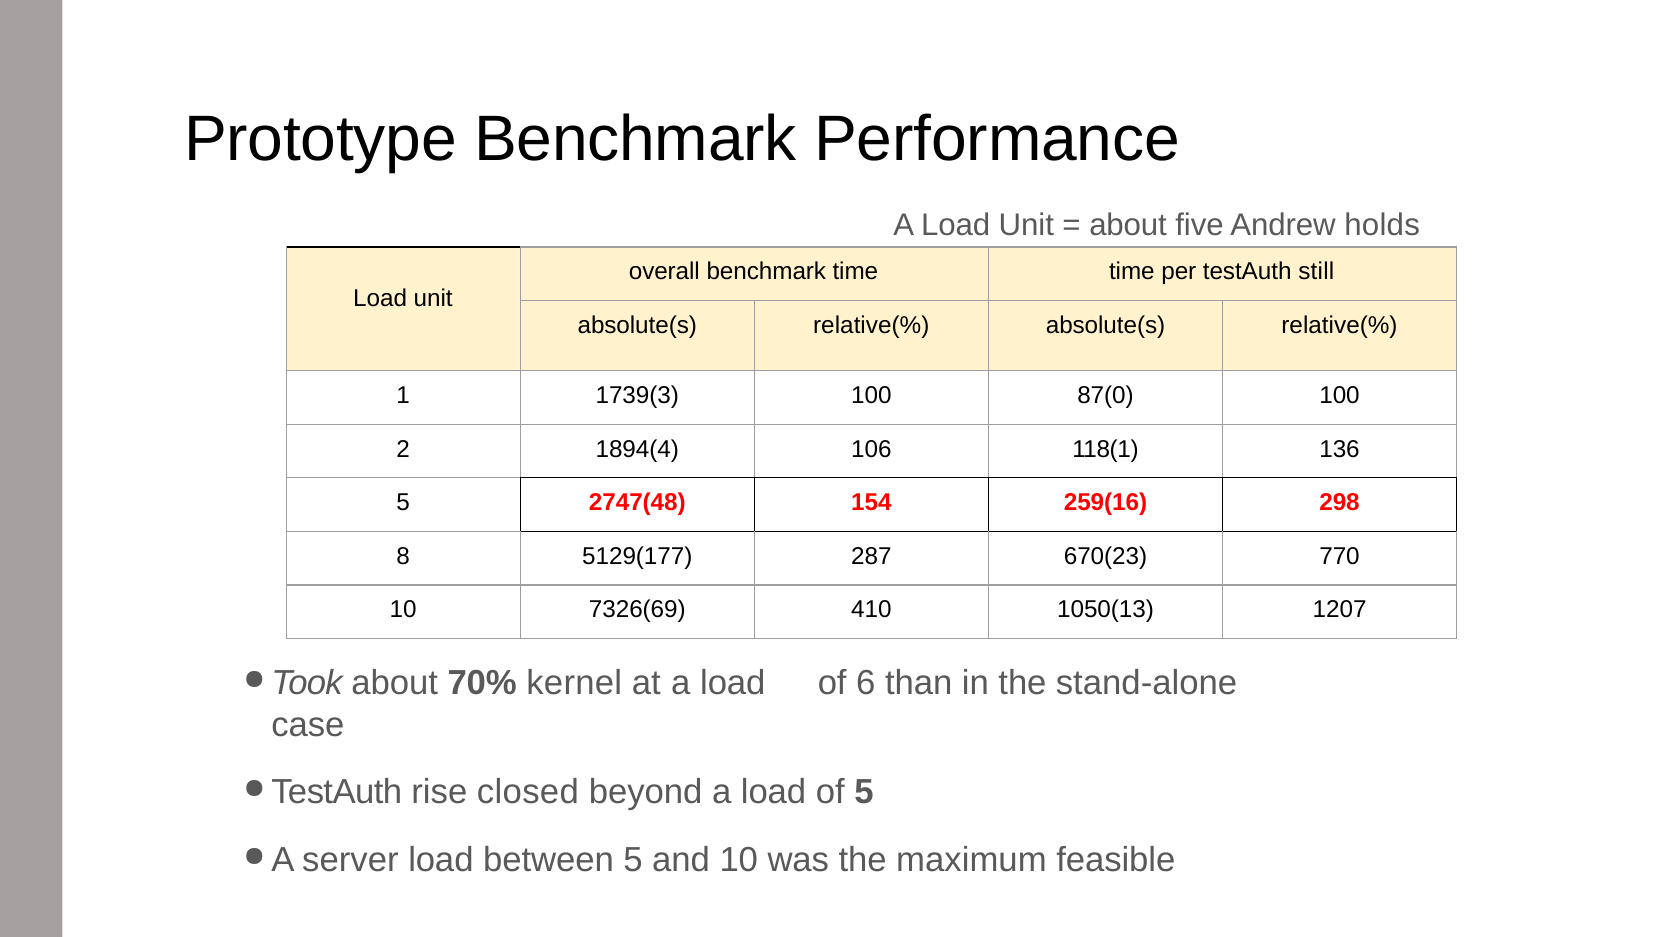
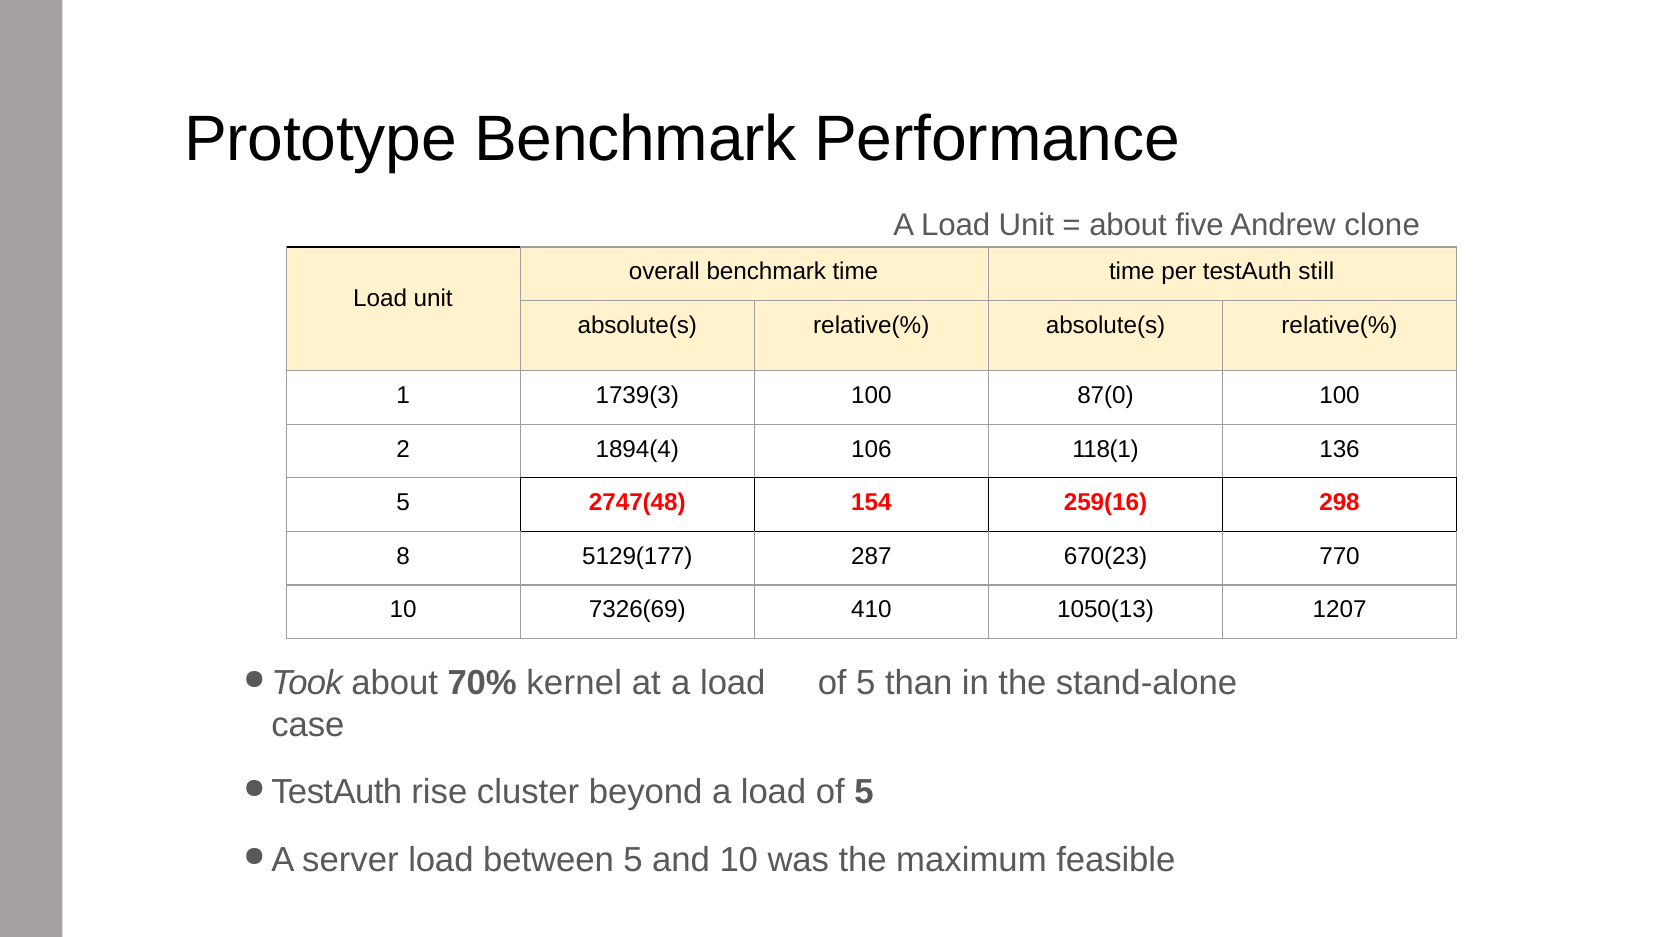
holds: holds -> clone (1382, 225)
6: 6 -> 5 (866, 683)
closed: closed -> cluster (528, 792)
